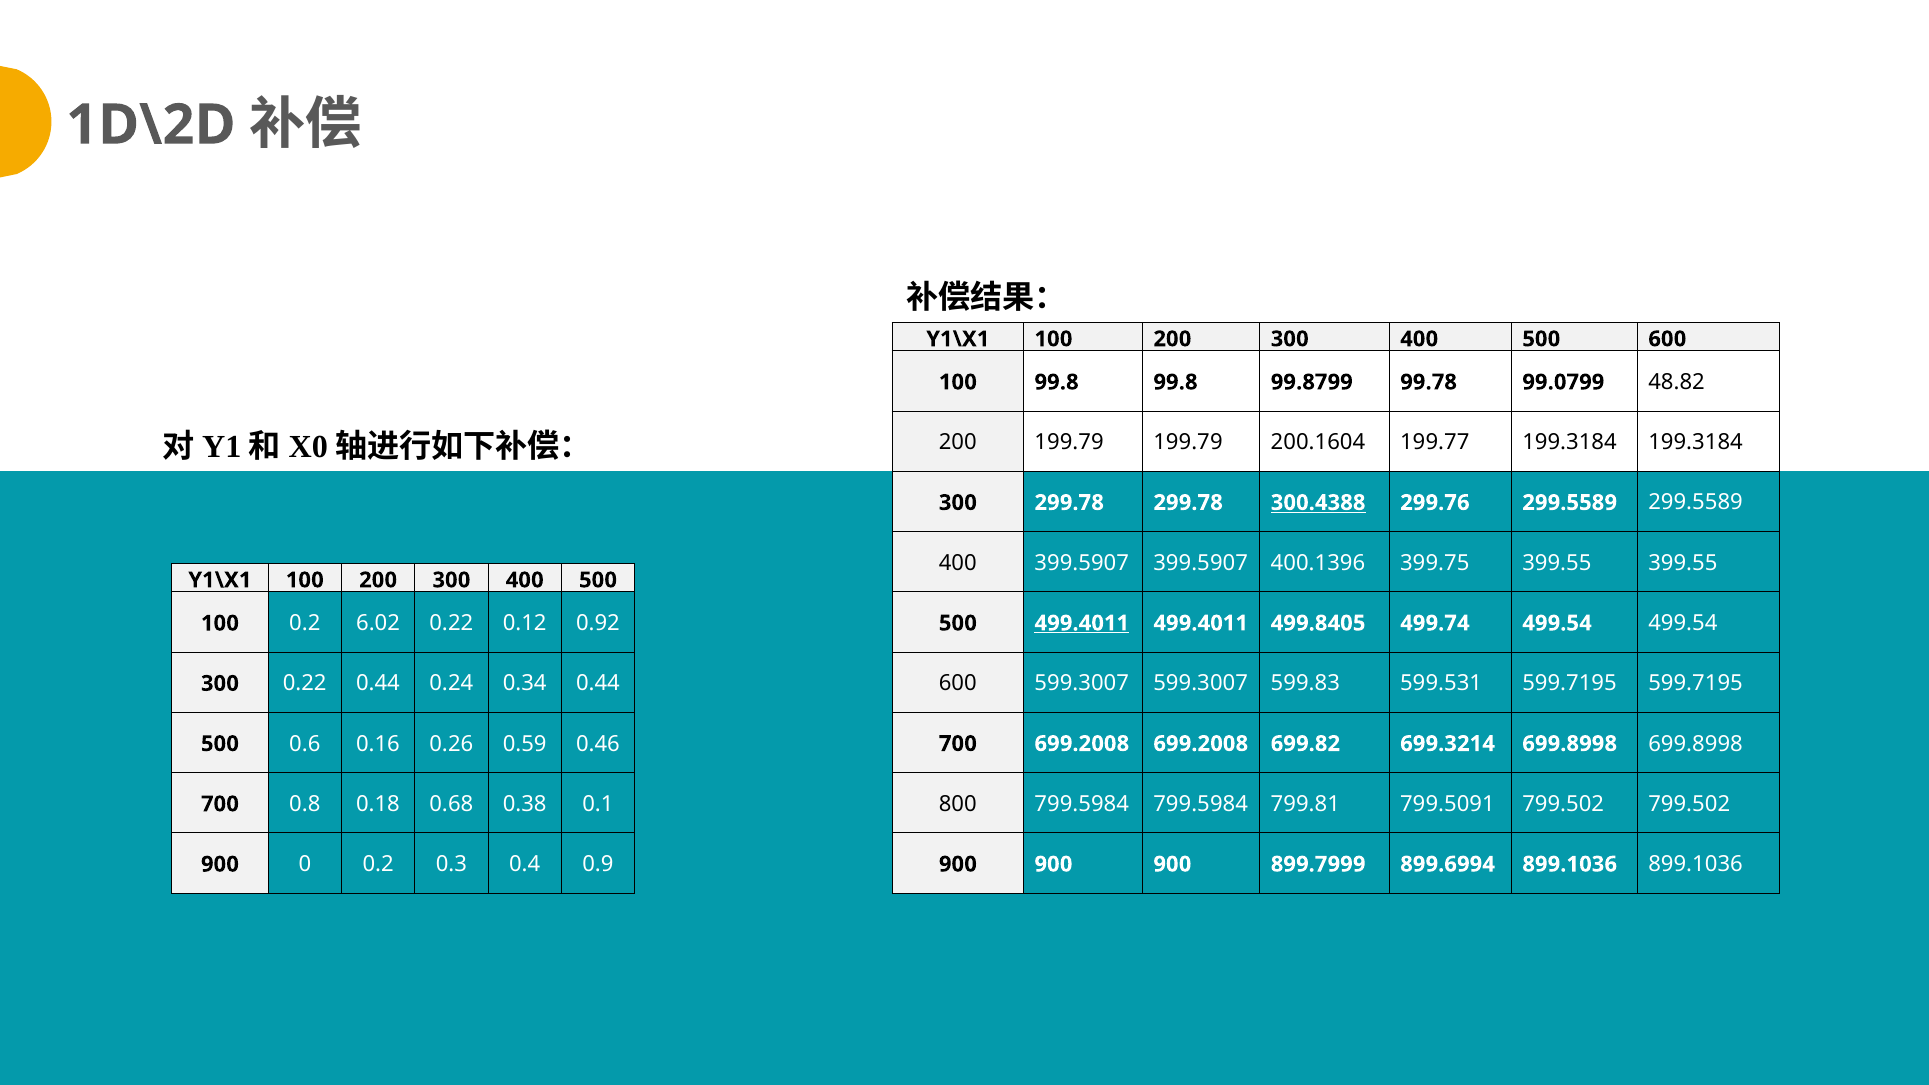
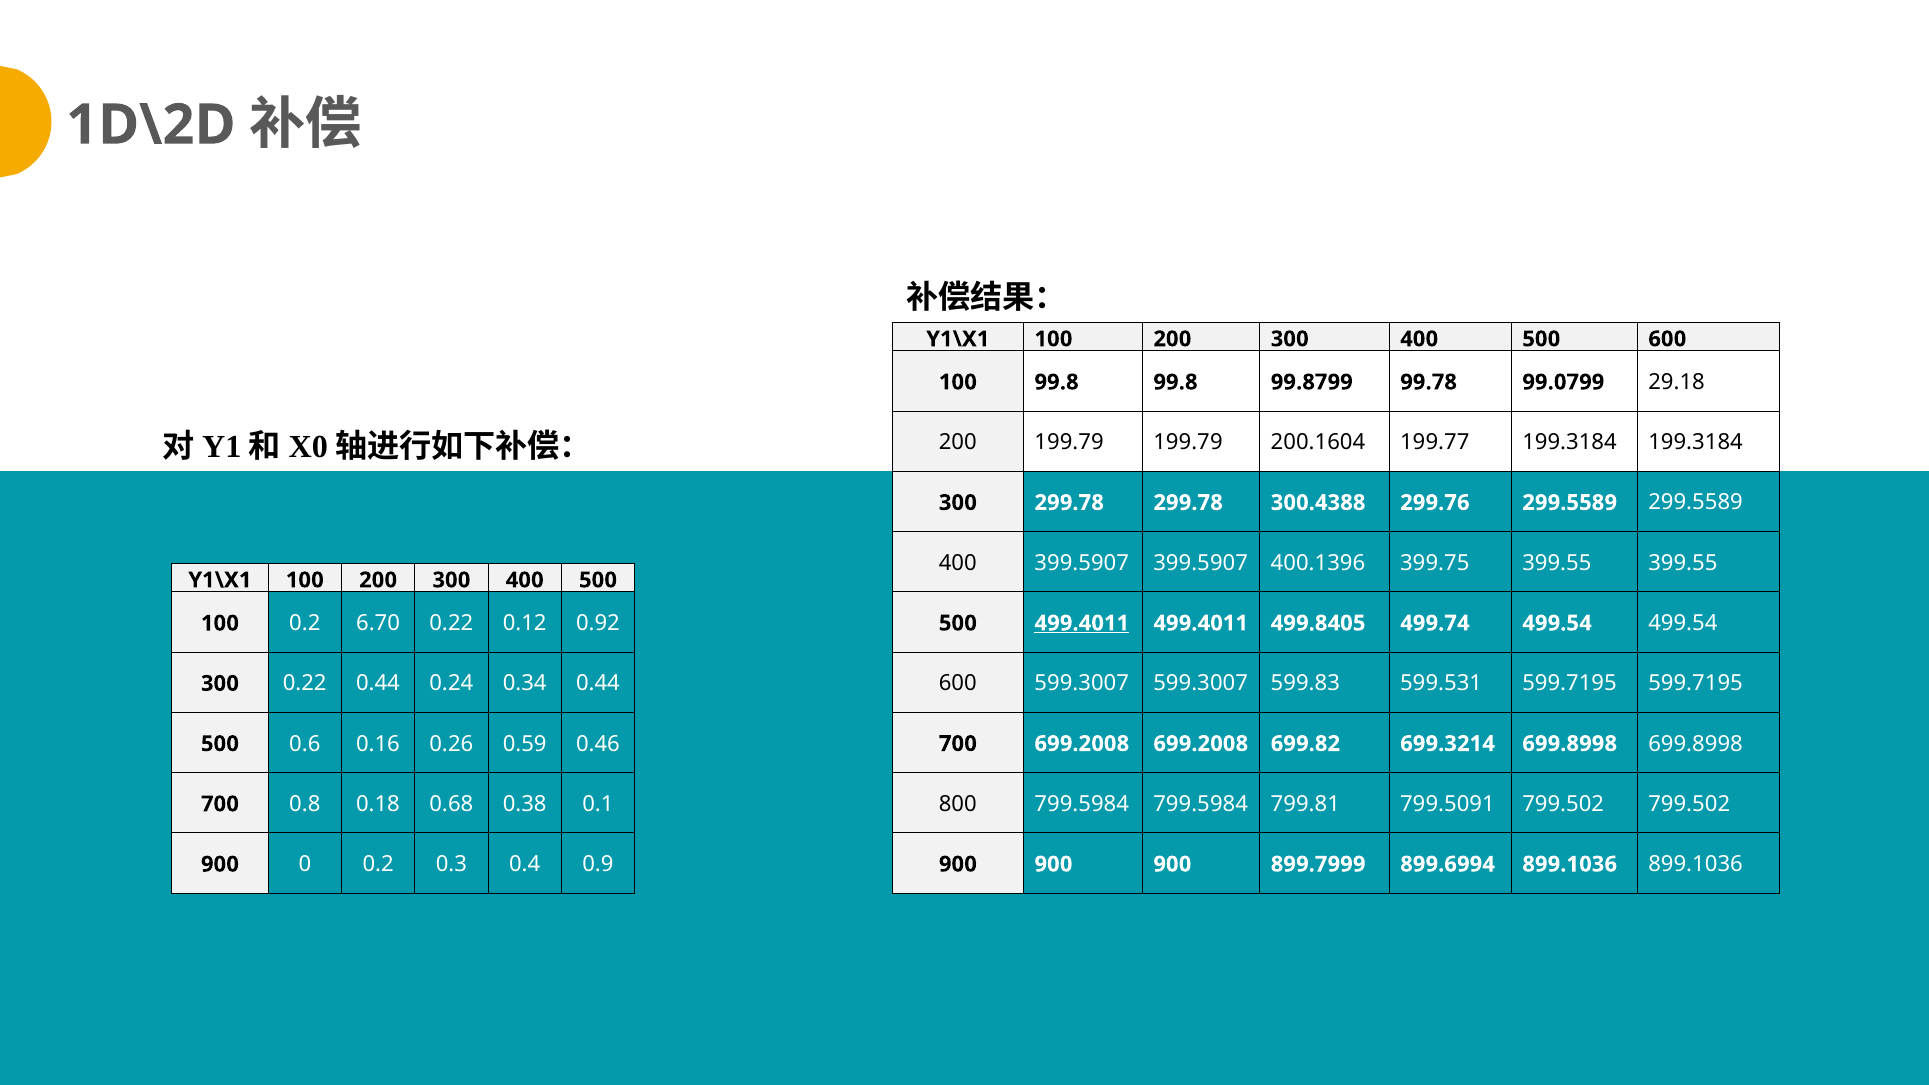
48.82: 48.82 -> 29.18 (1677, 382)
300.4388 underline: present -> none (1318, 503)
6.02: 6.02 -> 6.70 (378, 623)
